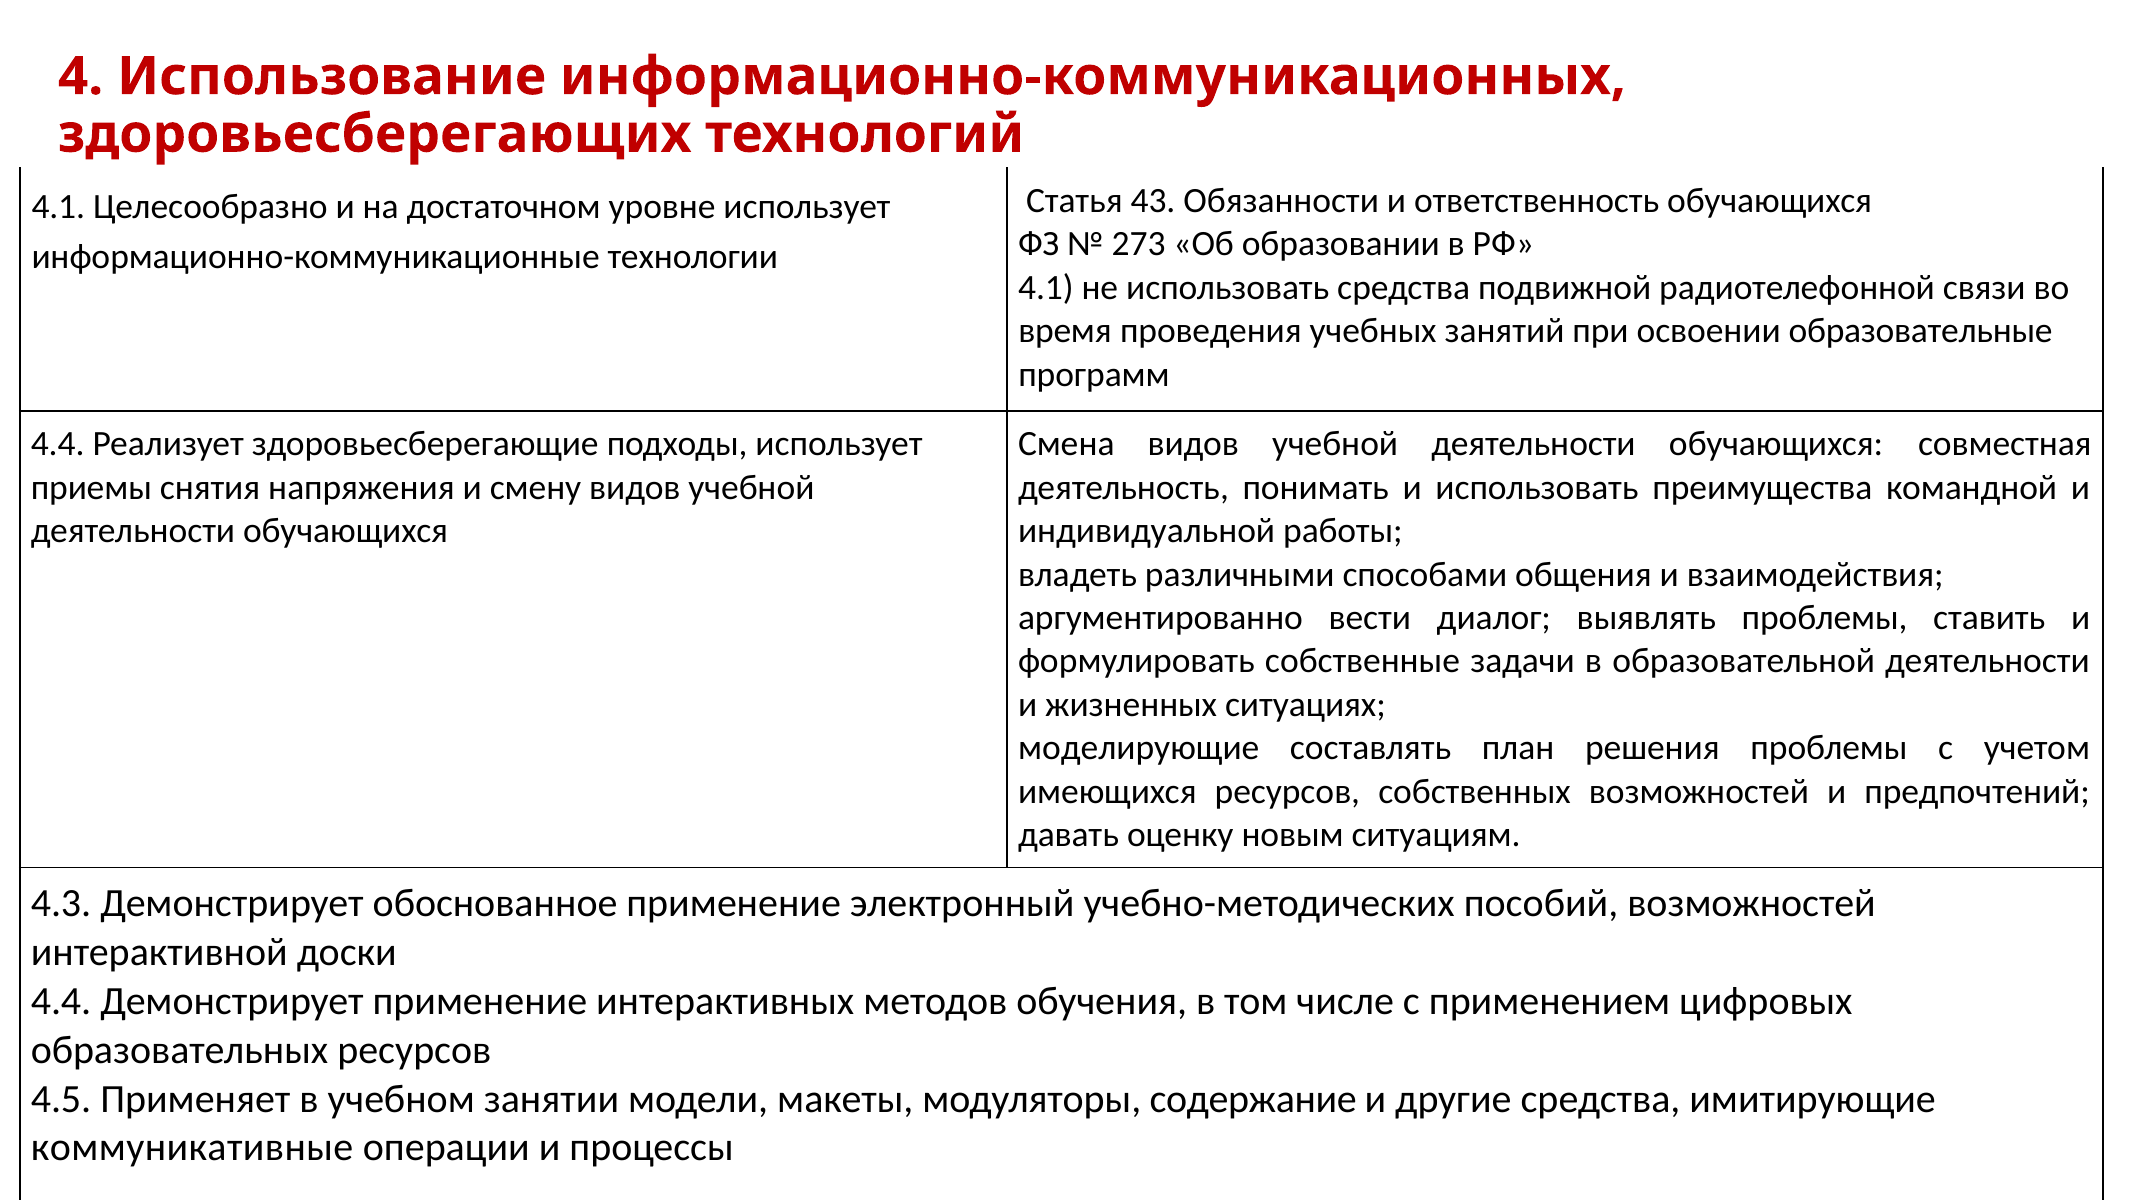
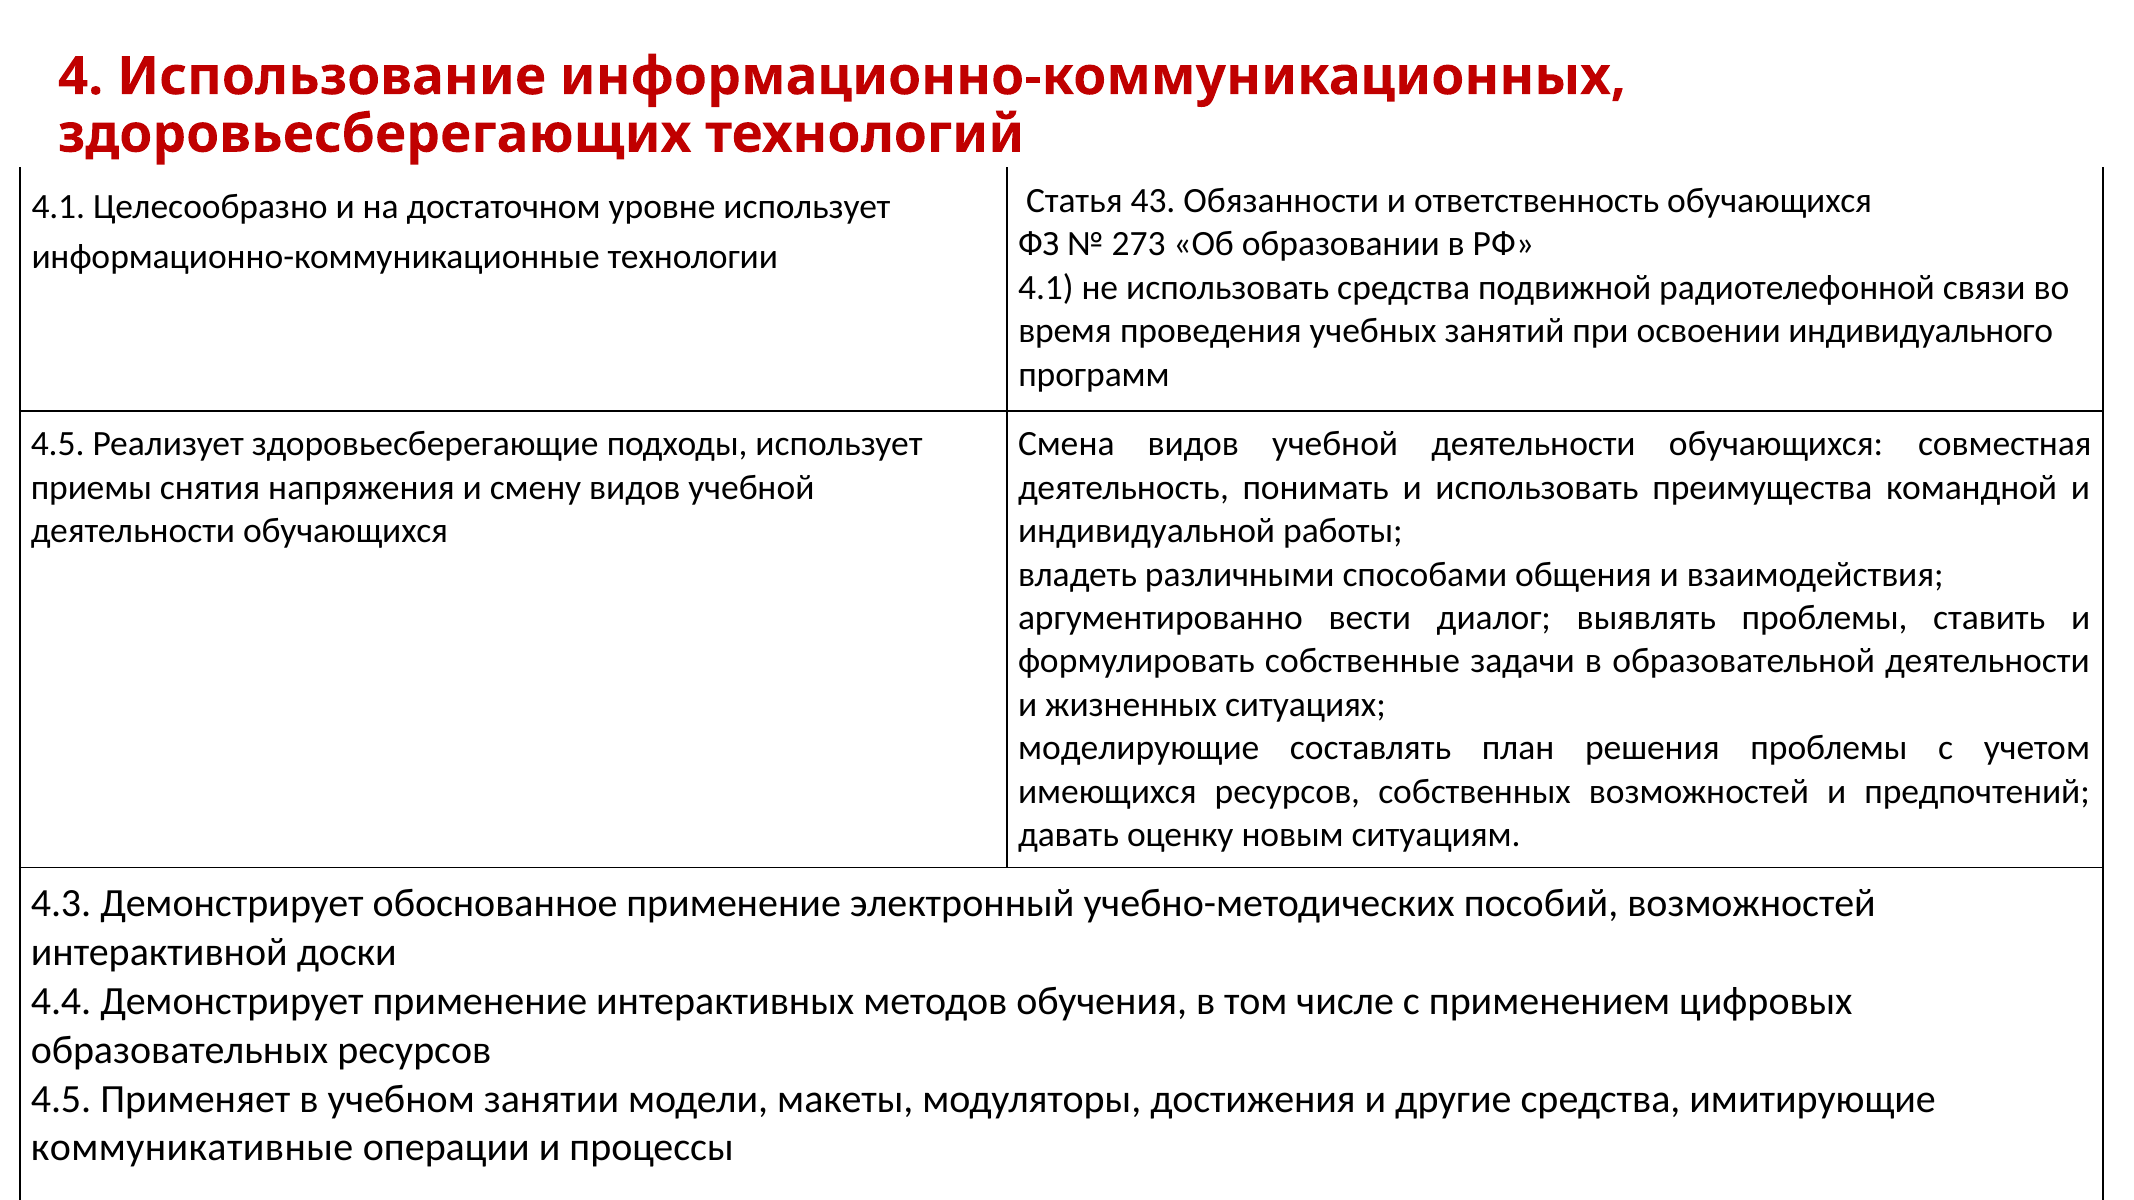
образовательные: образовательные -> индивидуального (1921, 331)
4.4: 4.4 -> 4.5 (58, 444)
содержание: содержание -> достижения (1253, 1099)
